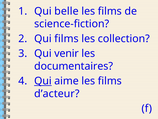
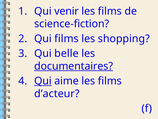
belle: belle -> venir (67, 11)
collection: collection -> shopping (124, 38)
venir: venir -> belle (66, 53)
documentaires underline: none -> present (74, 66)
